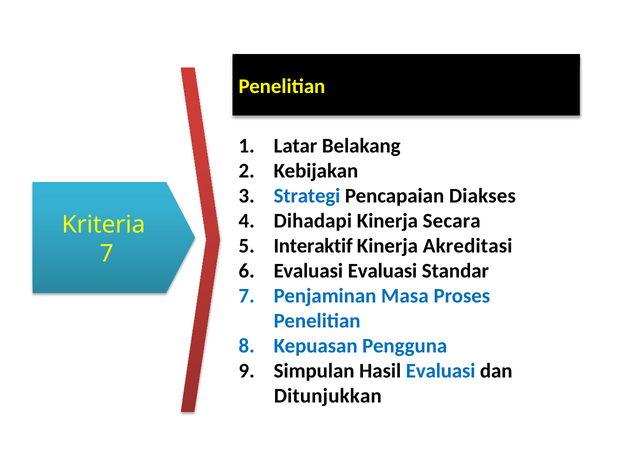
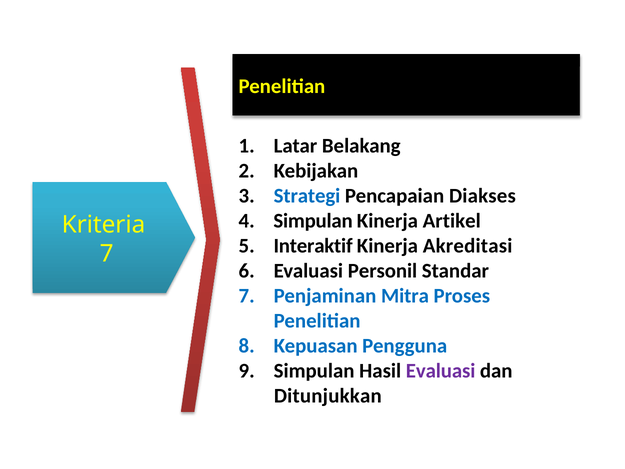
Dihadapi: Dihadapi -> Simpulan (313, 221)
Secara: Secara -> Artikel (452, 221)
Evaluasi Evaluasi: Evaluasi -> Personil (382, 271)
Masa: Masa -> Mitra (405, 296)
Evaluasi colour: blue -> purple (441, 371)
